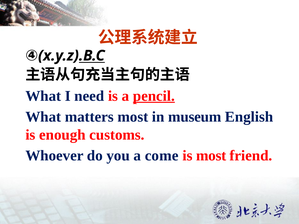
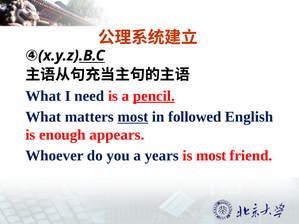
most underline: none -> present (133, 117)
museum: museum -> followed (195, 117)
customs: customs -> appears (117, 135)
come: come -> years (162, 156)
